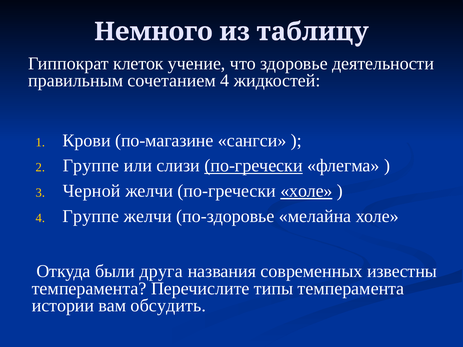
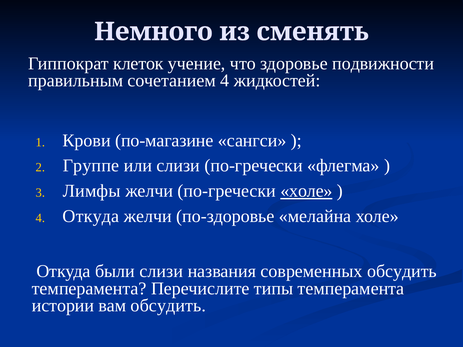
таблицу: таблицу -> сменять (313, 32)
деятельности: деятельности -> подвижности (383, 63)
по-гречески underline: present -> none (254, 166)
Черной: Черной -> Лимфы (92, 191)
4 Группе: Группе -> Откуда (91, 216)
были друга: друга -> слизи (161, 271)
современных известны: известны -> обсудить (402, 271)
